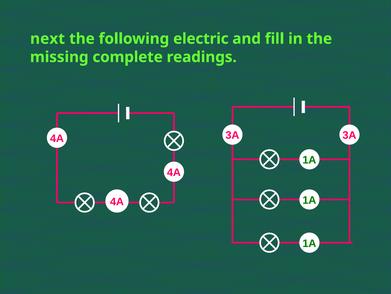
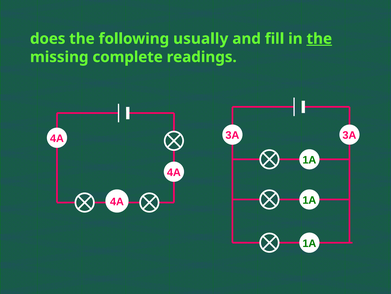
next: next -> does (48, 39)
electric: electric -> usually (201, 39)
the underline: none -> present (319, 39)
